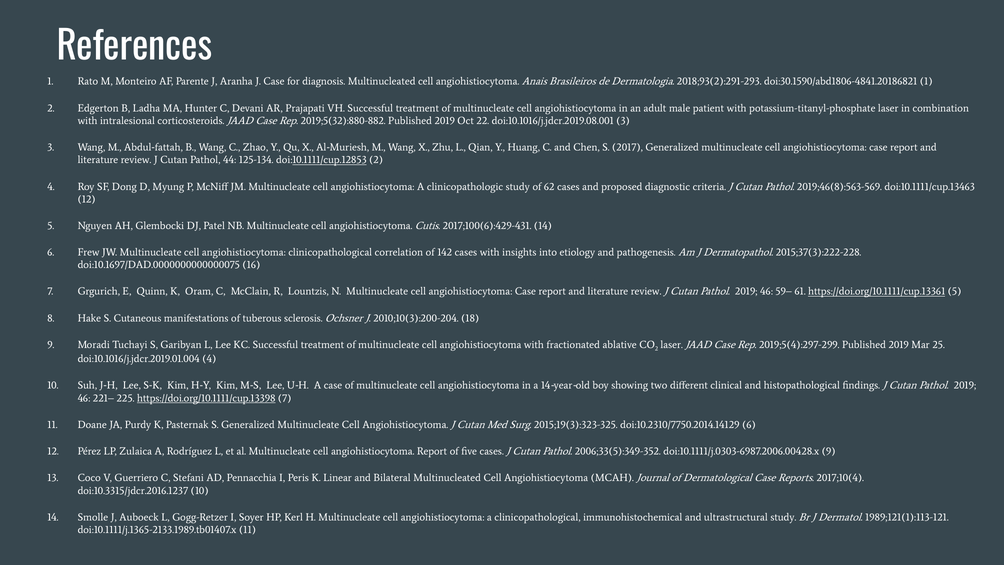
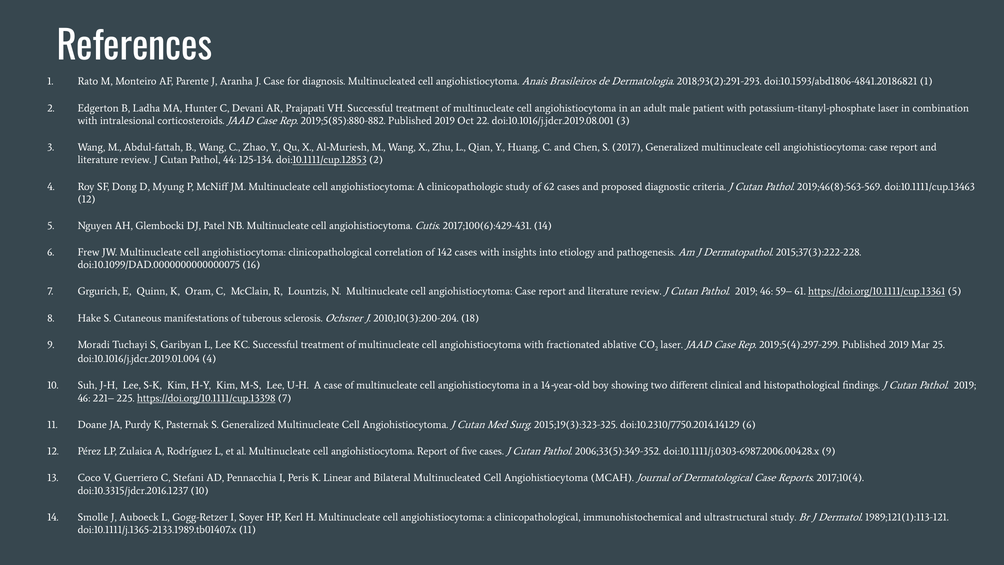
doi:30.1590/abd1806-4841.20186821: doi:30.1590/abd1806-4841.20186821 -> doi:10.1593/abd1806-4841.20186821 (841, 81)
2019;5(32):880-882: 2019;5(32):880-882 -> 2019;5(85):880-882 (343, 121)
doi:10.1697/DAD.0000000000000075: doi:10.1697/DAD.0000000000000075 -> doi:10.1099/DAD.0000000000000075 (159, 265)
